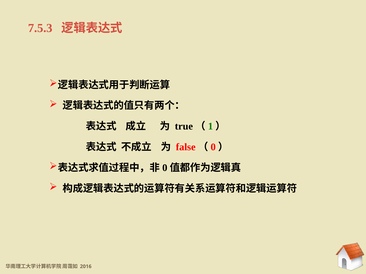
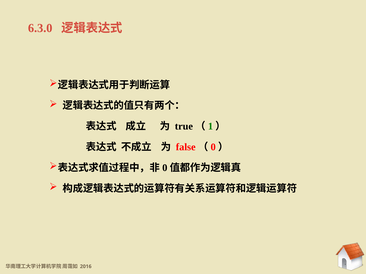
7.5.3: 7.5.3 -> 6.3.0 (40, 28)
